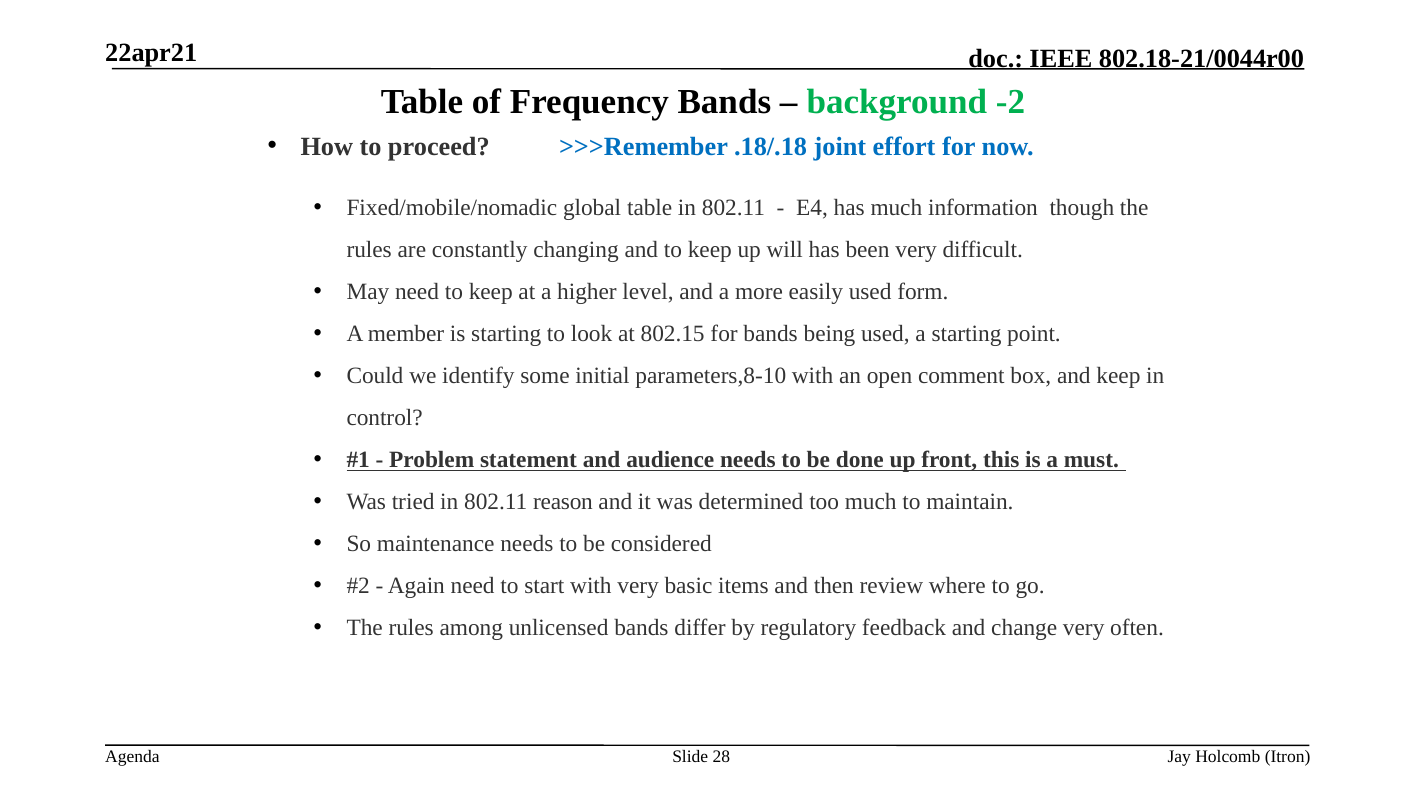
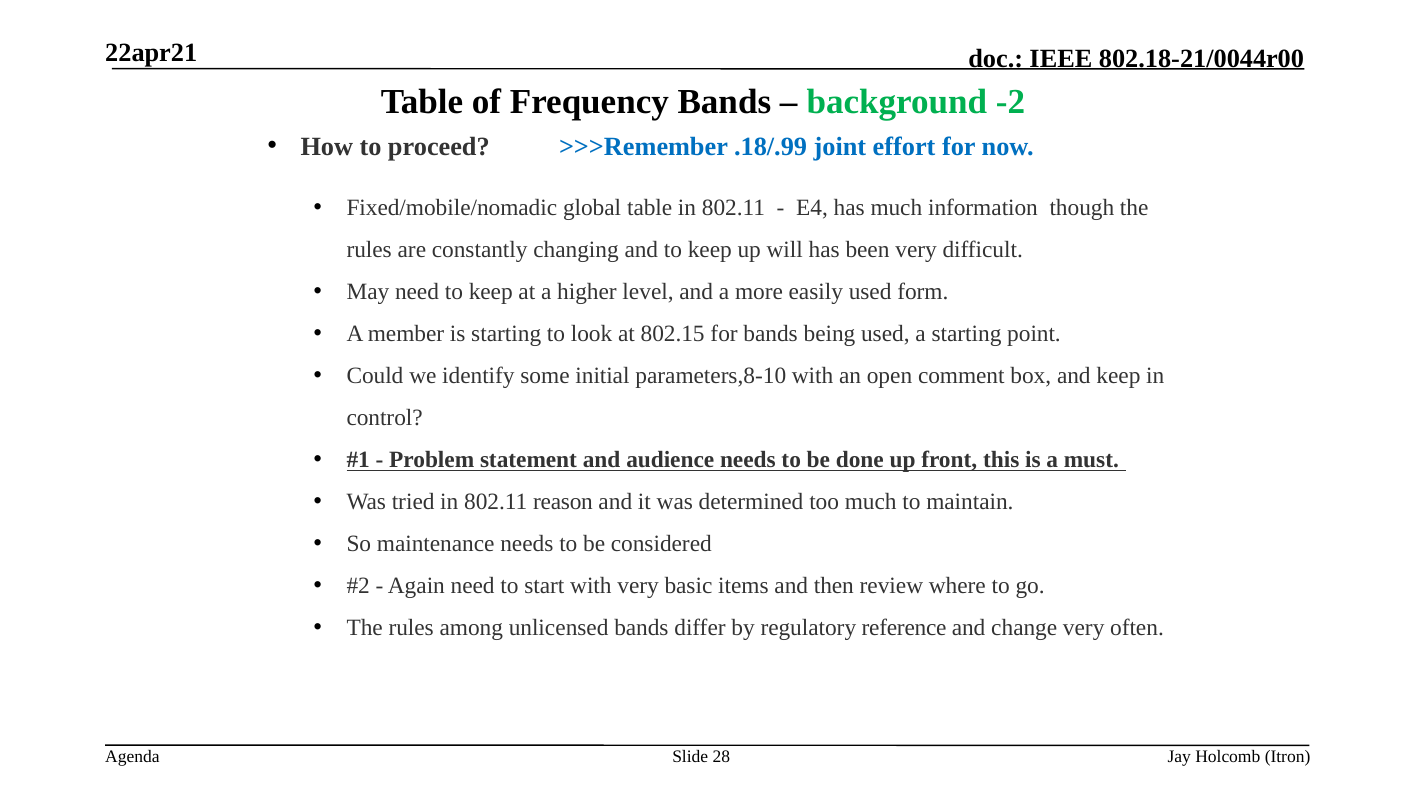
.18/.18: .18/.18 -> .18/.99 (771, 147)
feedback: feedback -> reference (904, 628)
